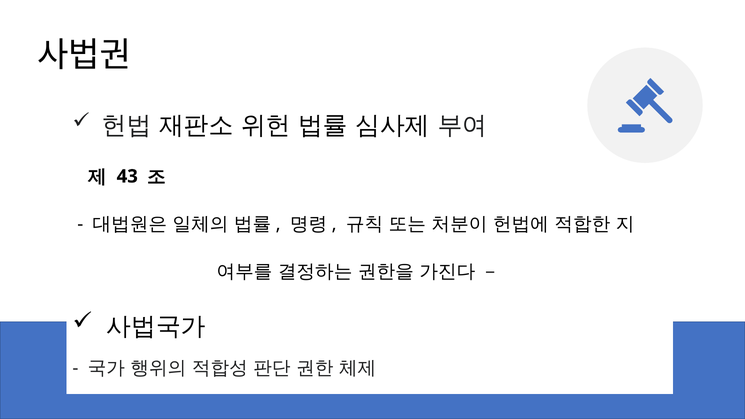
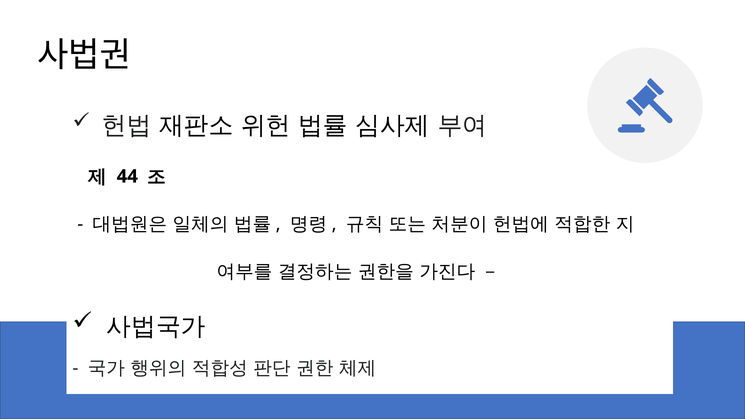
43: 43 -> 44 (127, 176)
